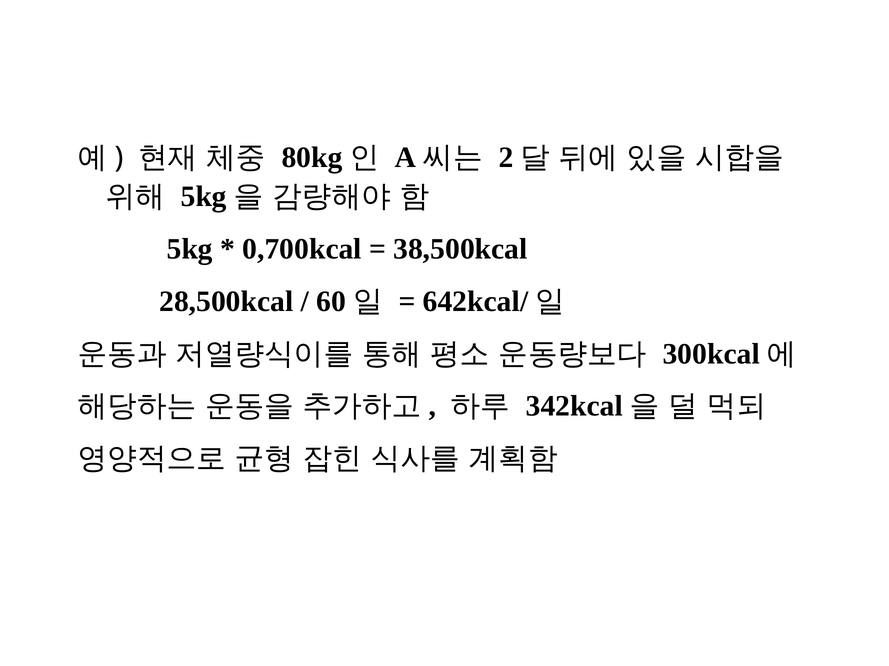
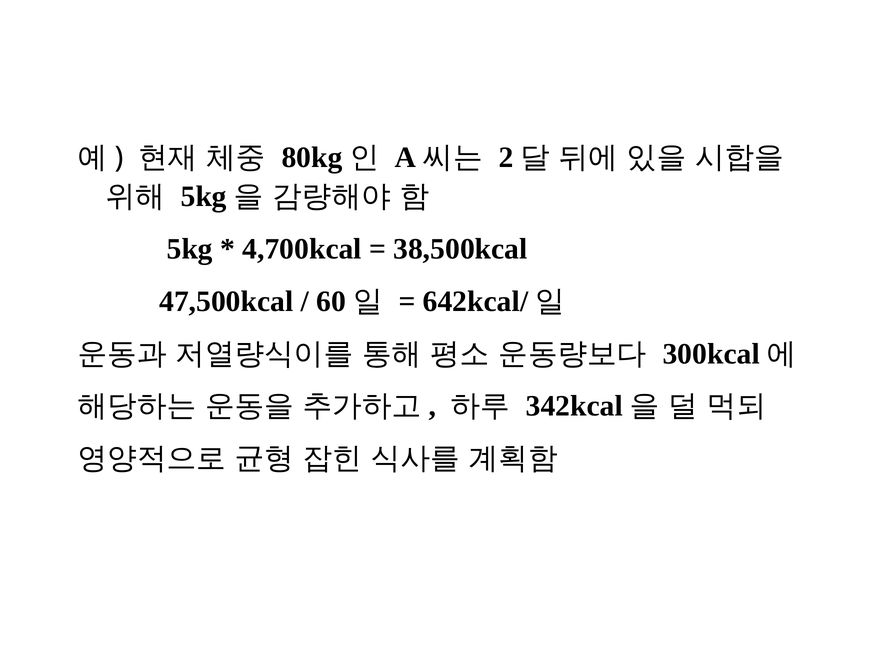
0,700kcal: 0,700kcal -> 4,700kcal (302, 249)
28,500kcal: 28,500kcal -> 47,500kcal (226, 302)
